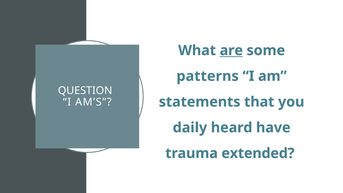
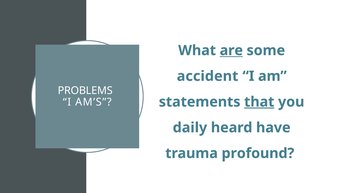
patterns: patterns -> accident (208, 76)
QUESTION: QUESTION -> PROBLEMS (85, 91)
that underline: none -> present (259, 102)
extended: extended -> profound (258, 153)
